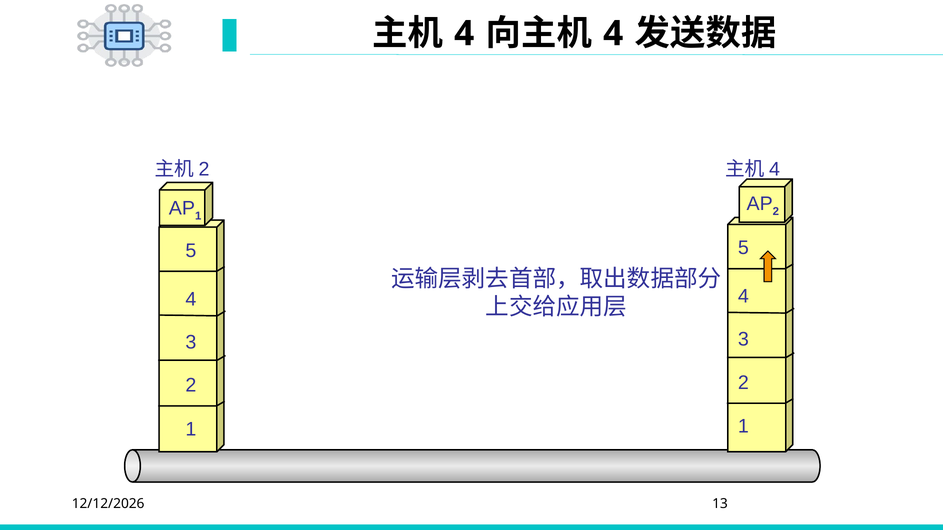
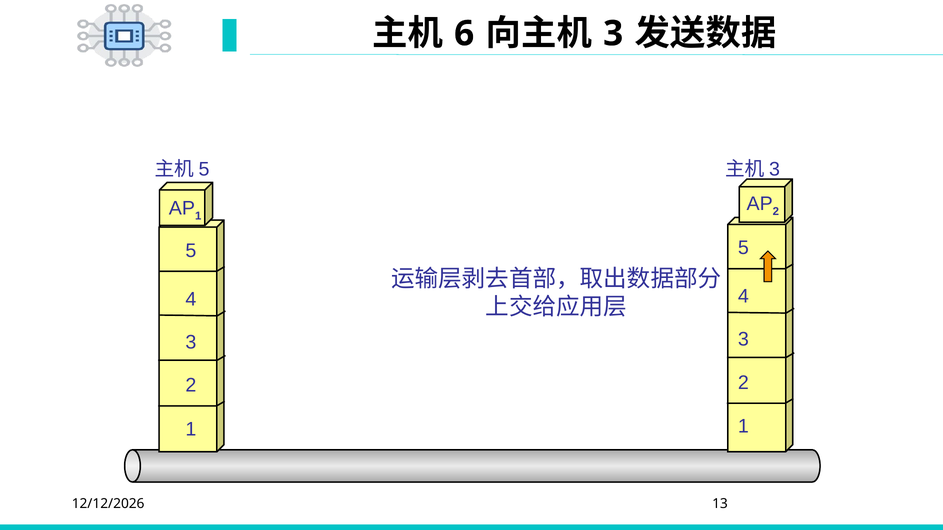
4: 4 -> 6 (464, 34)
4: 4 -> 3 (613, 34)
2: 2 -> 5 (204, 169)
4: 4 -> 3 (774, 169)
